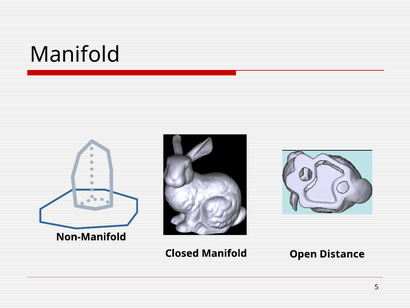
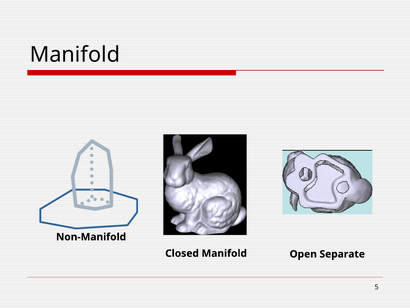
Distance: Distance -> Separate (342, 254)
